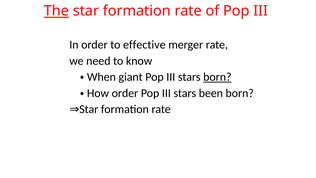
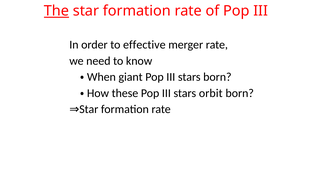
born underline: present -> none (217, 77)
order: order -> these (125, 93)
been: been -> orbit (211, 93)
